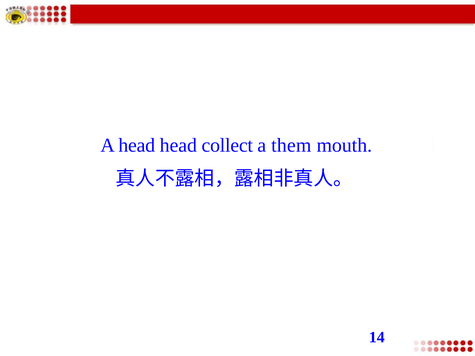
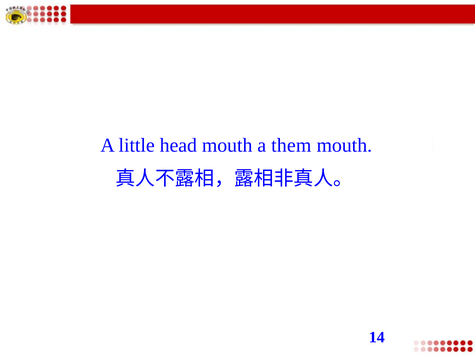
A head: head -> little (137, 146)
head collect: collect -> mouth (227, 146)
